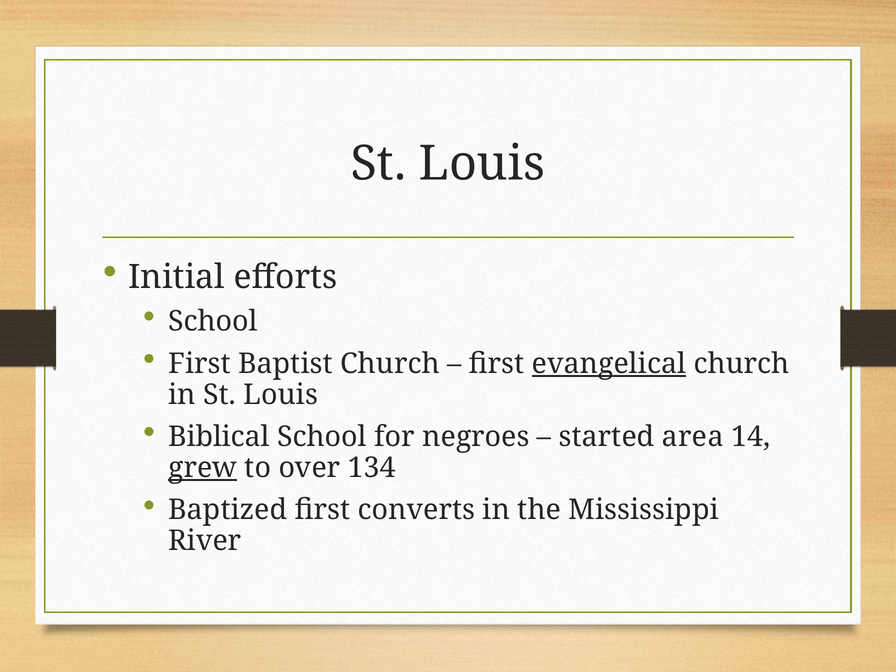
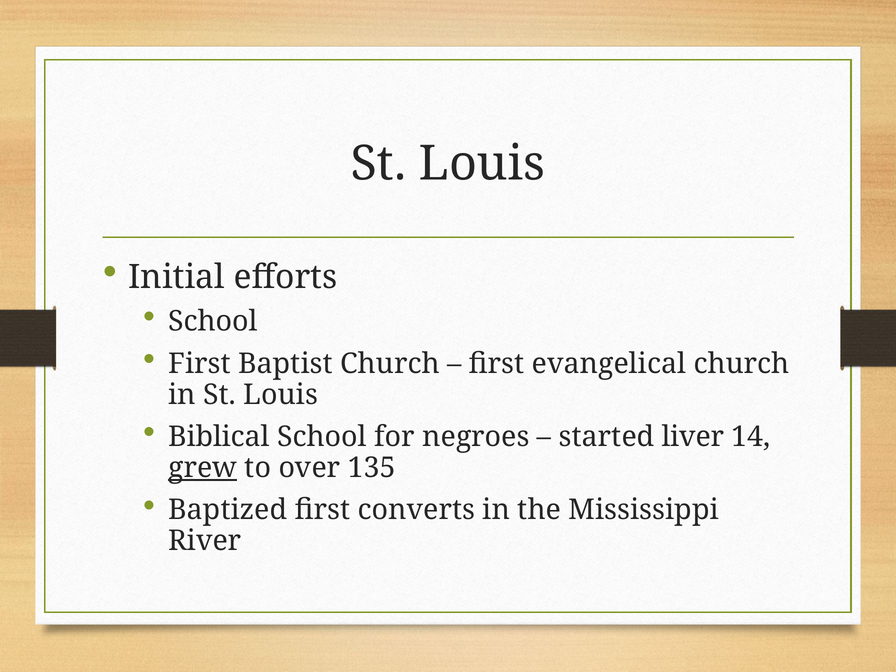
evangelical underline: present -> none (609, 364)
area: area -> liver (693, 437)
134: 134 -> 135 (372, 468)
